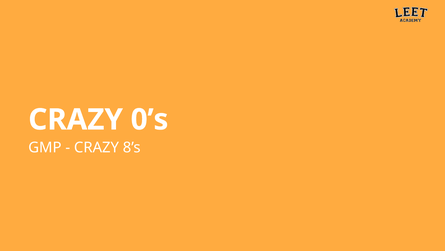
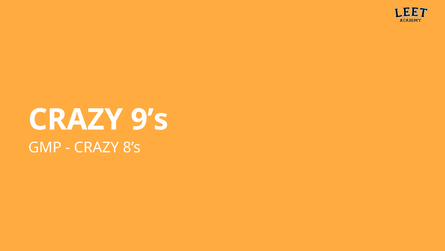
0’s: 0’s -> 9’s (150, 119)
